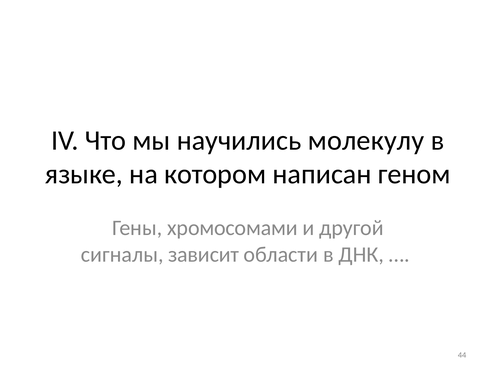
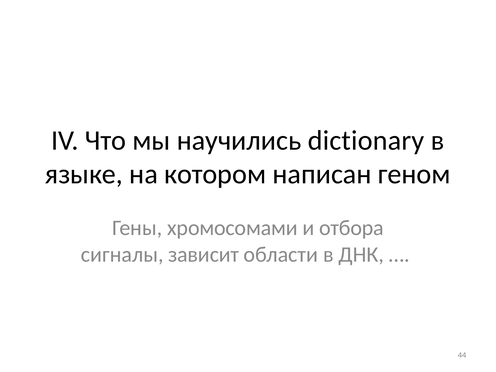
молекулу: молекулу -> dictionary (366, 140)
другой: другой -> отбора (352, 228)
